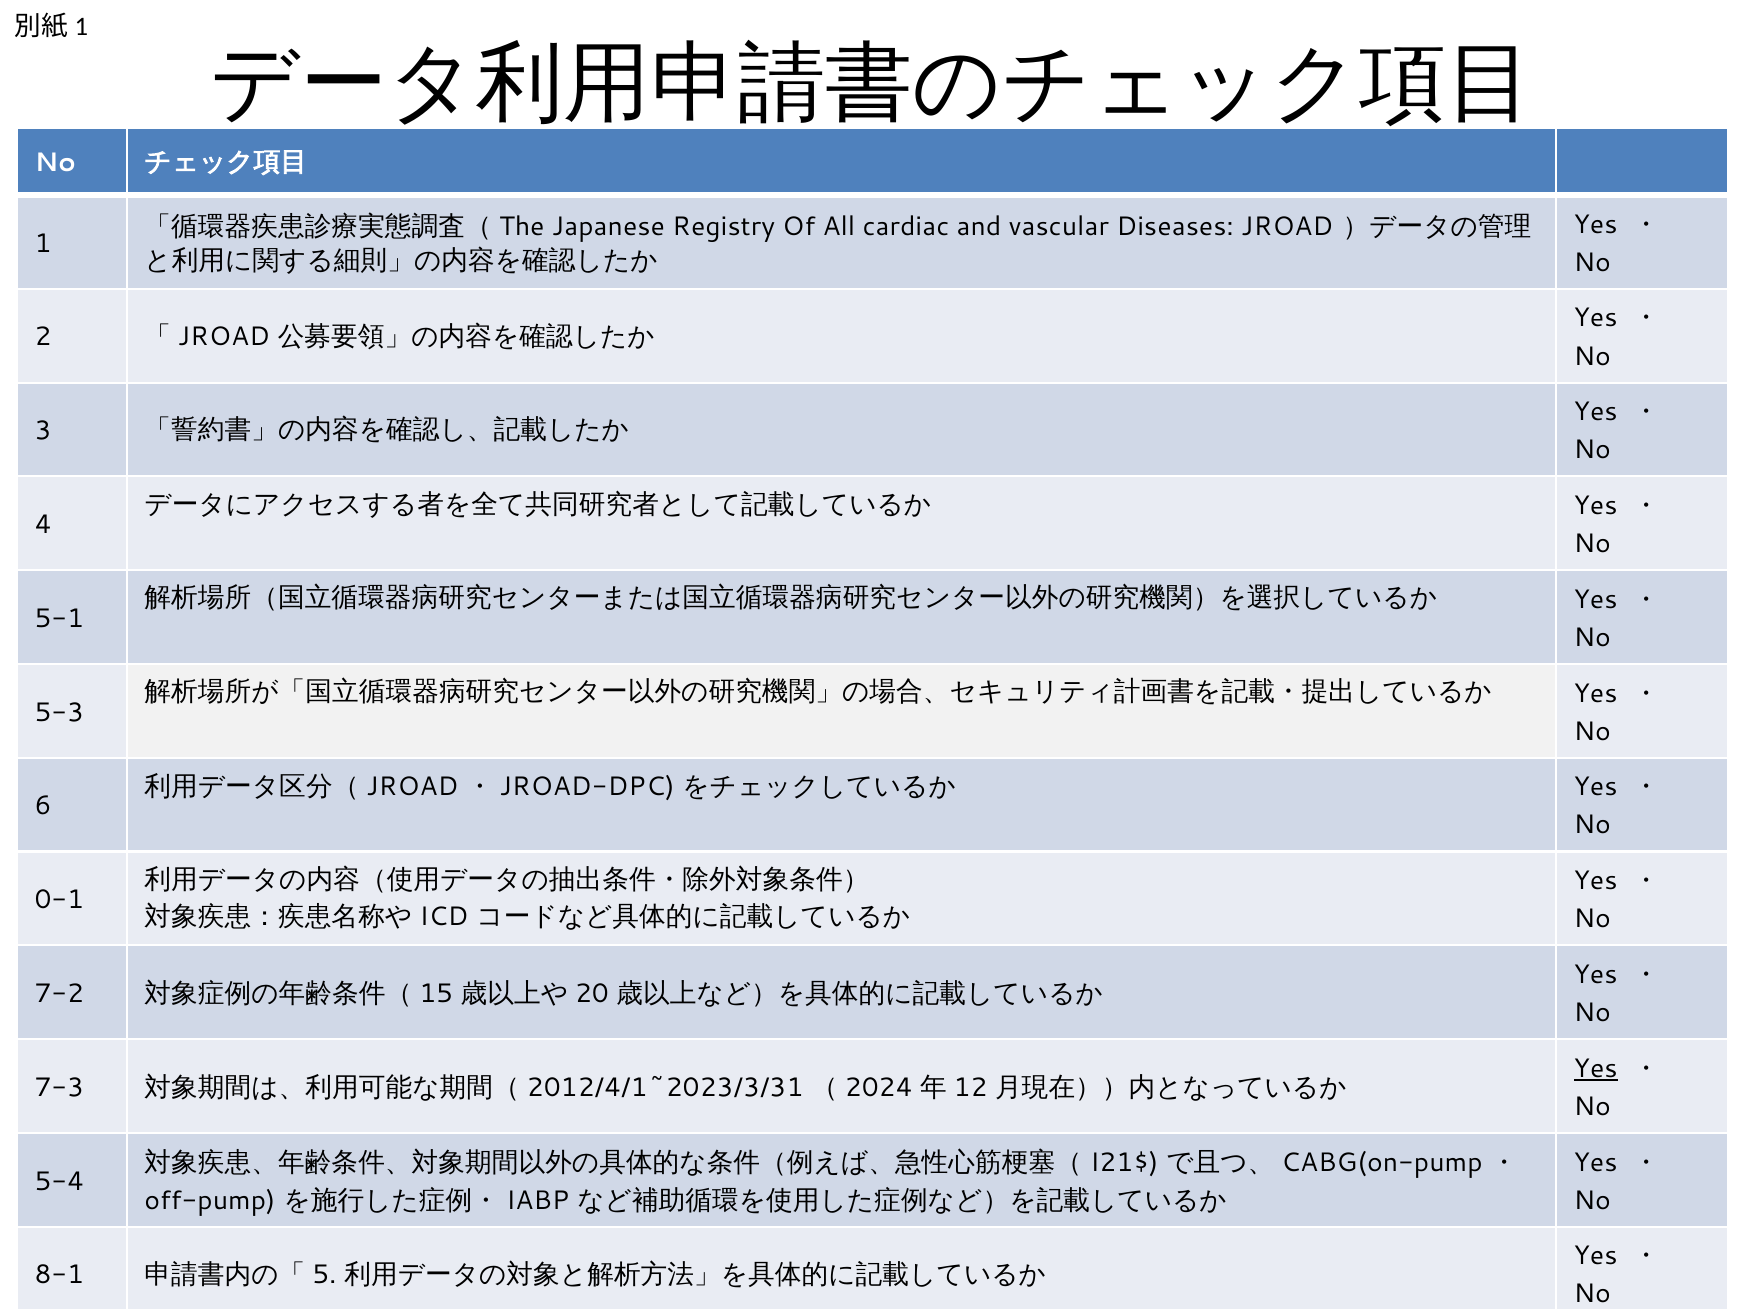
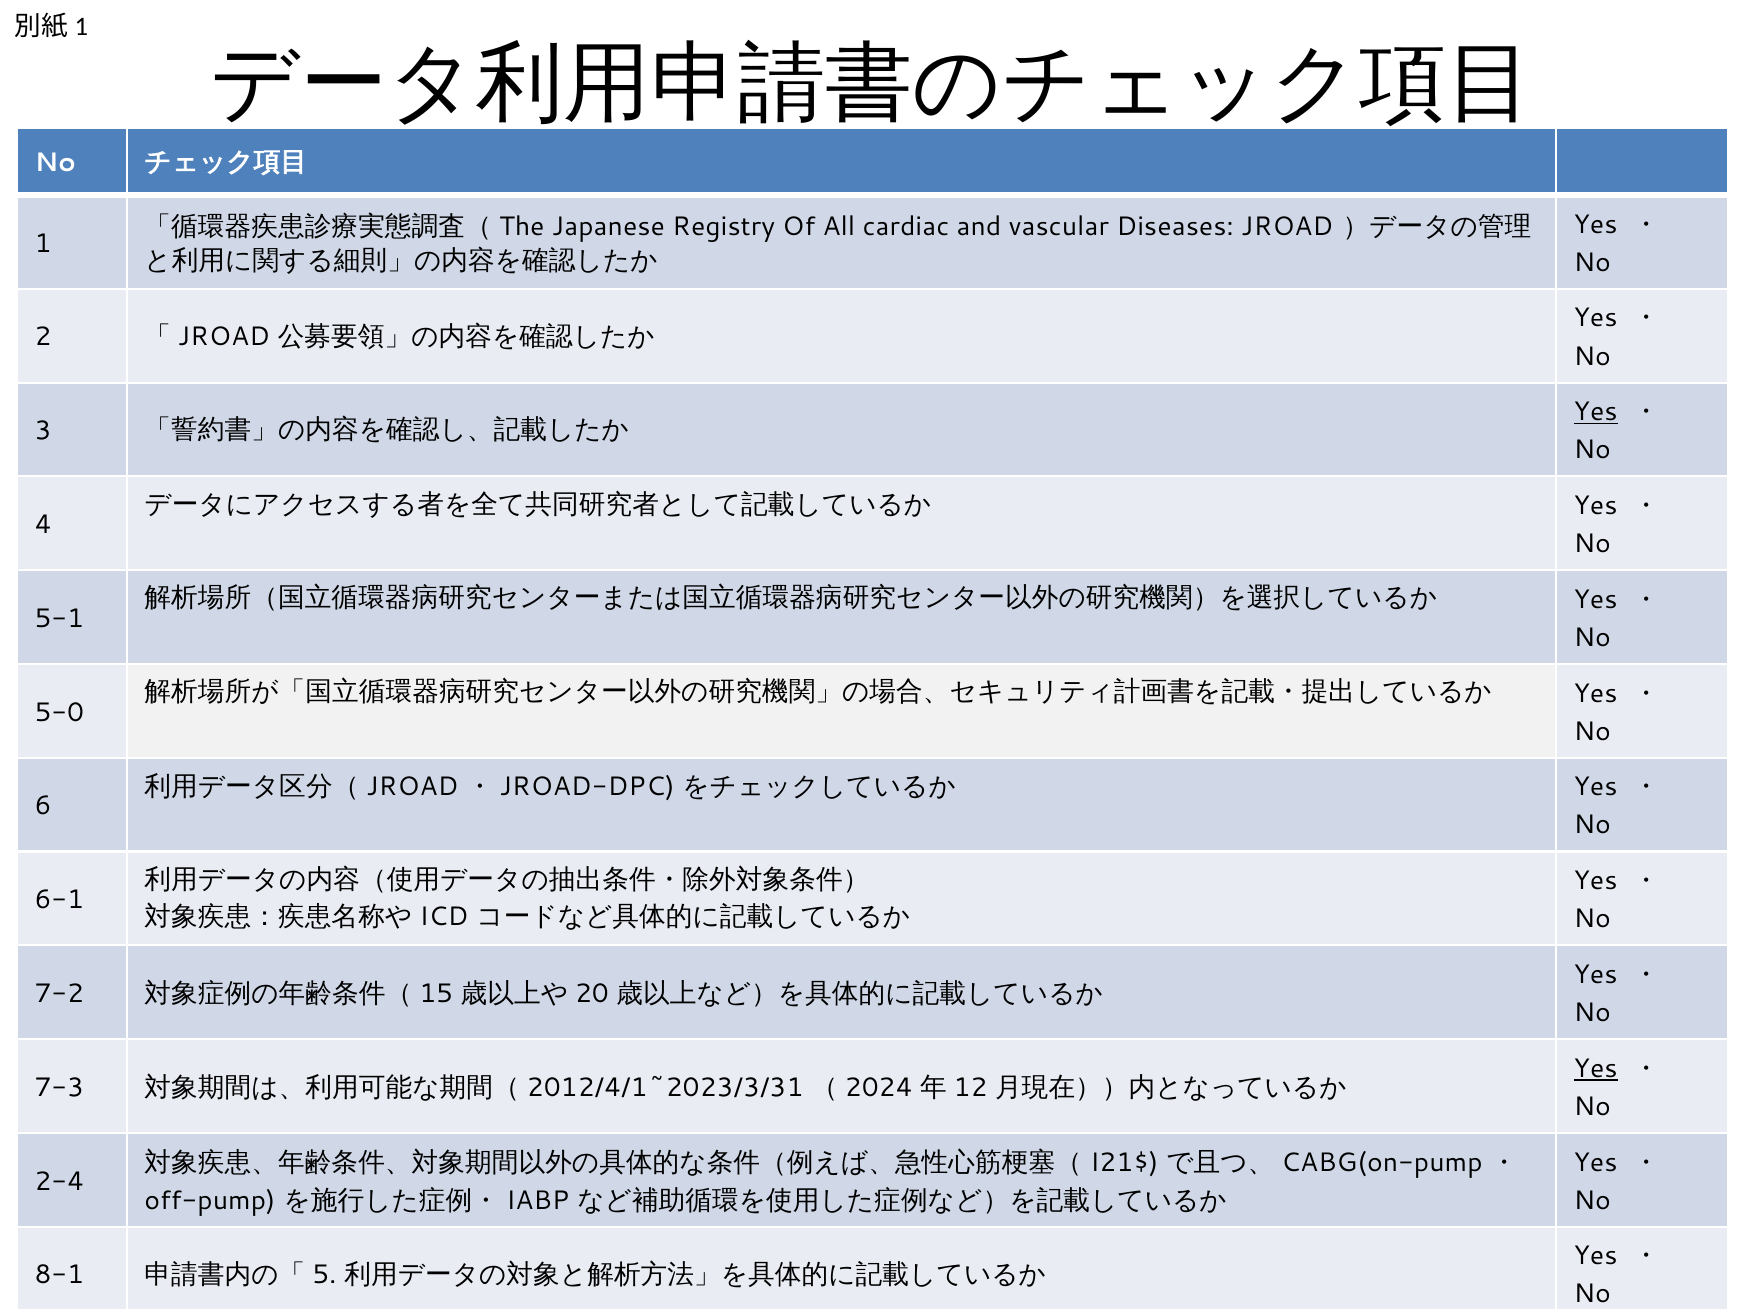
Yes underline: none -> present (1596, 412)
5-3: 5-3 -> 5-0 (59, 712)
0-1: 0-1 -> 6-1 (59, 900)
5-4: 5-4 -> 2-4 (59, 1181)
